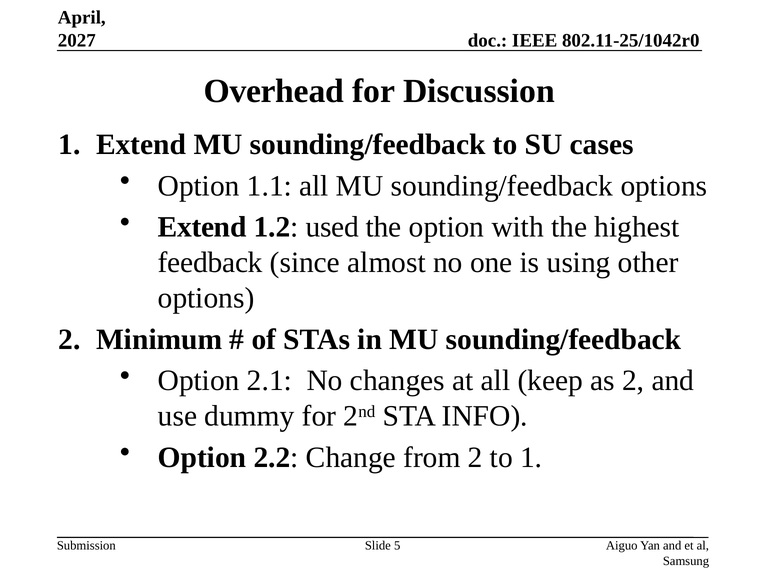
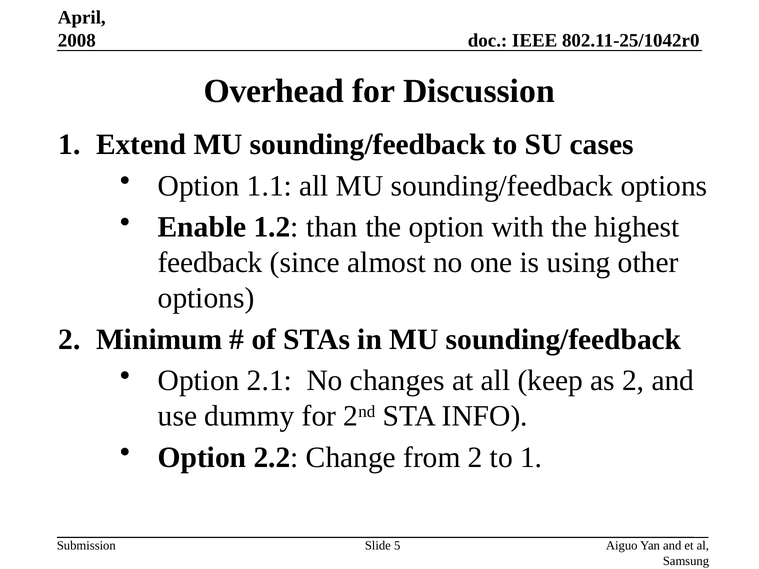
2027: 2027 -> 2008 (77, 41)
Extend: Extend -> Enable (202, 227)
used: used -> than (332, 227)
